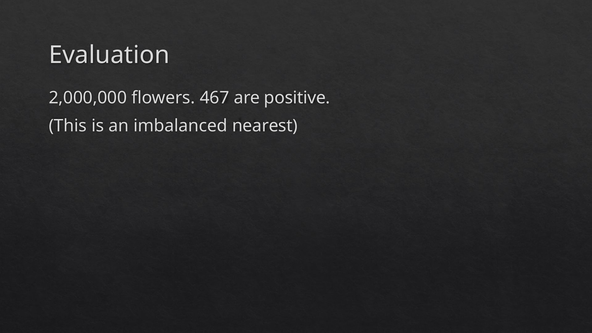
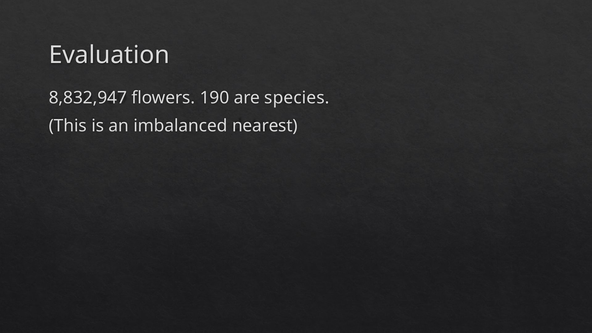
2,000,000: 2,000,000 -> 8,832,947 (88, 98)
467: 467 -> 190 (214, 98)
positive: positive -> species (297, 98)
